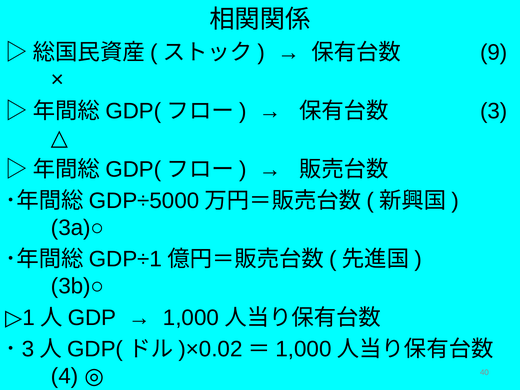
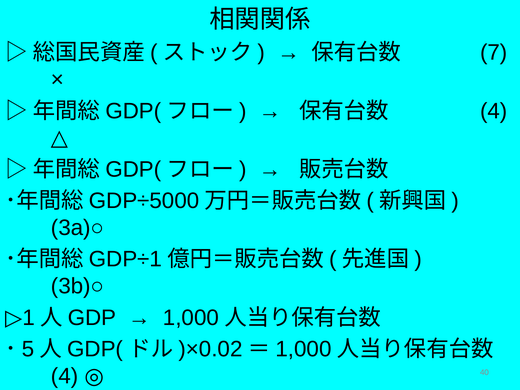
9: 9 -> 7 (494, 53)
3: 3 -> 4 (494, 111)
3: 3 -> 5 (28, 349)
